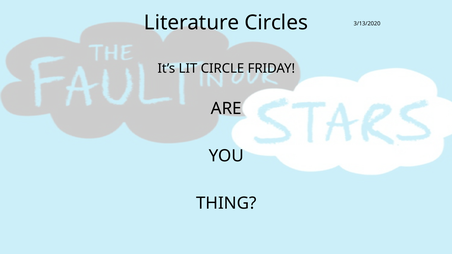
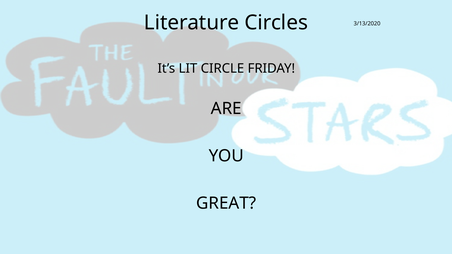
THING: THING -> GREAT (226, 204)
